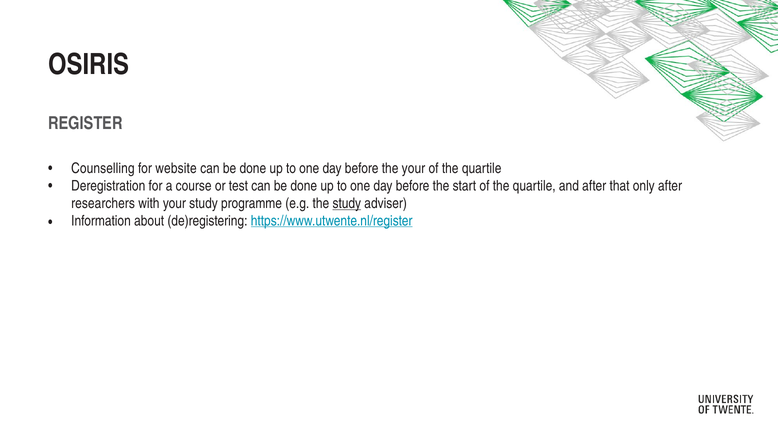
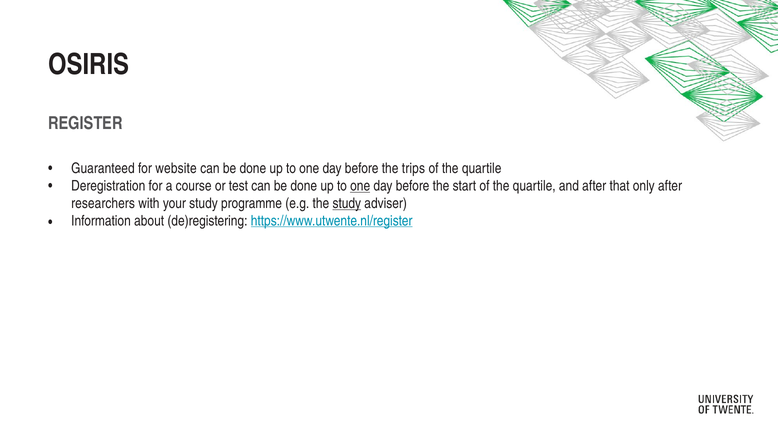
Counselling: Counselling -> Guaranteed (103, 168)
the your: your -> trips (413, 168)
one underline: none -> present (360, 186)
